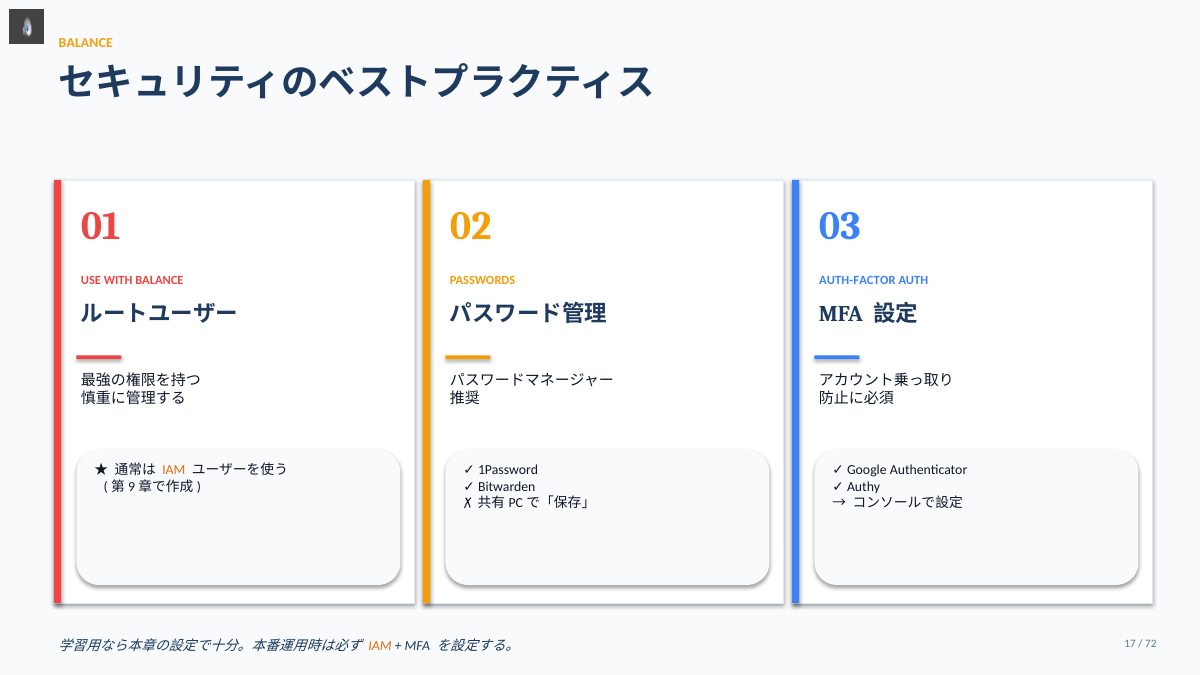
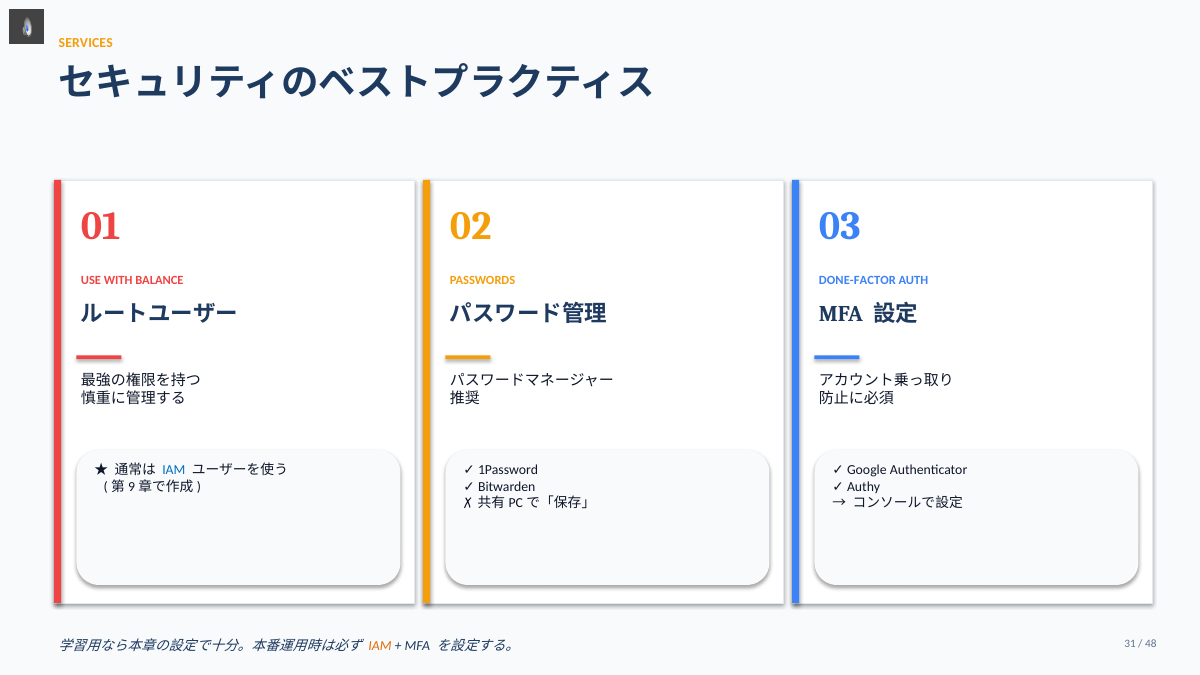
BALANCE: BALANCE -> SERVICES (86, 42)
AUTH-FACTOR: AUTH-FACTOR -> DONE-FACTOR (857, 280)
IAM colour: orange -> blue (174, 470)
17: 17 -> 31 (1130, 644)
72: 72 -> 48 (1151, 644)
